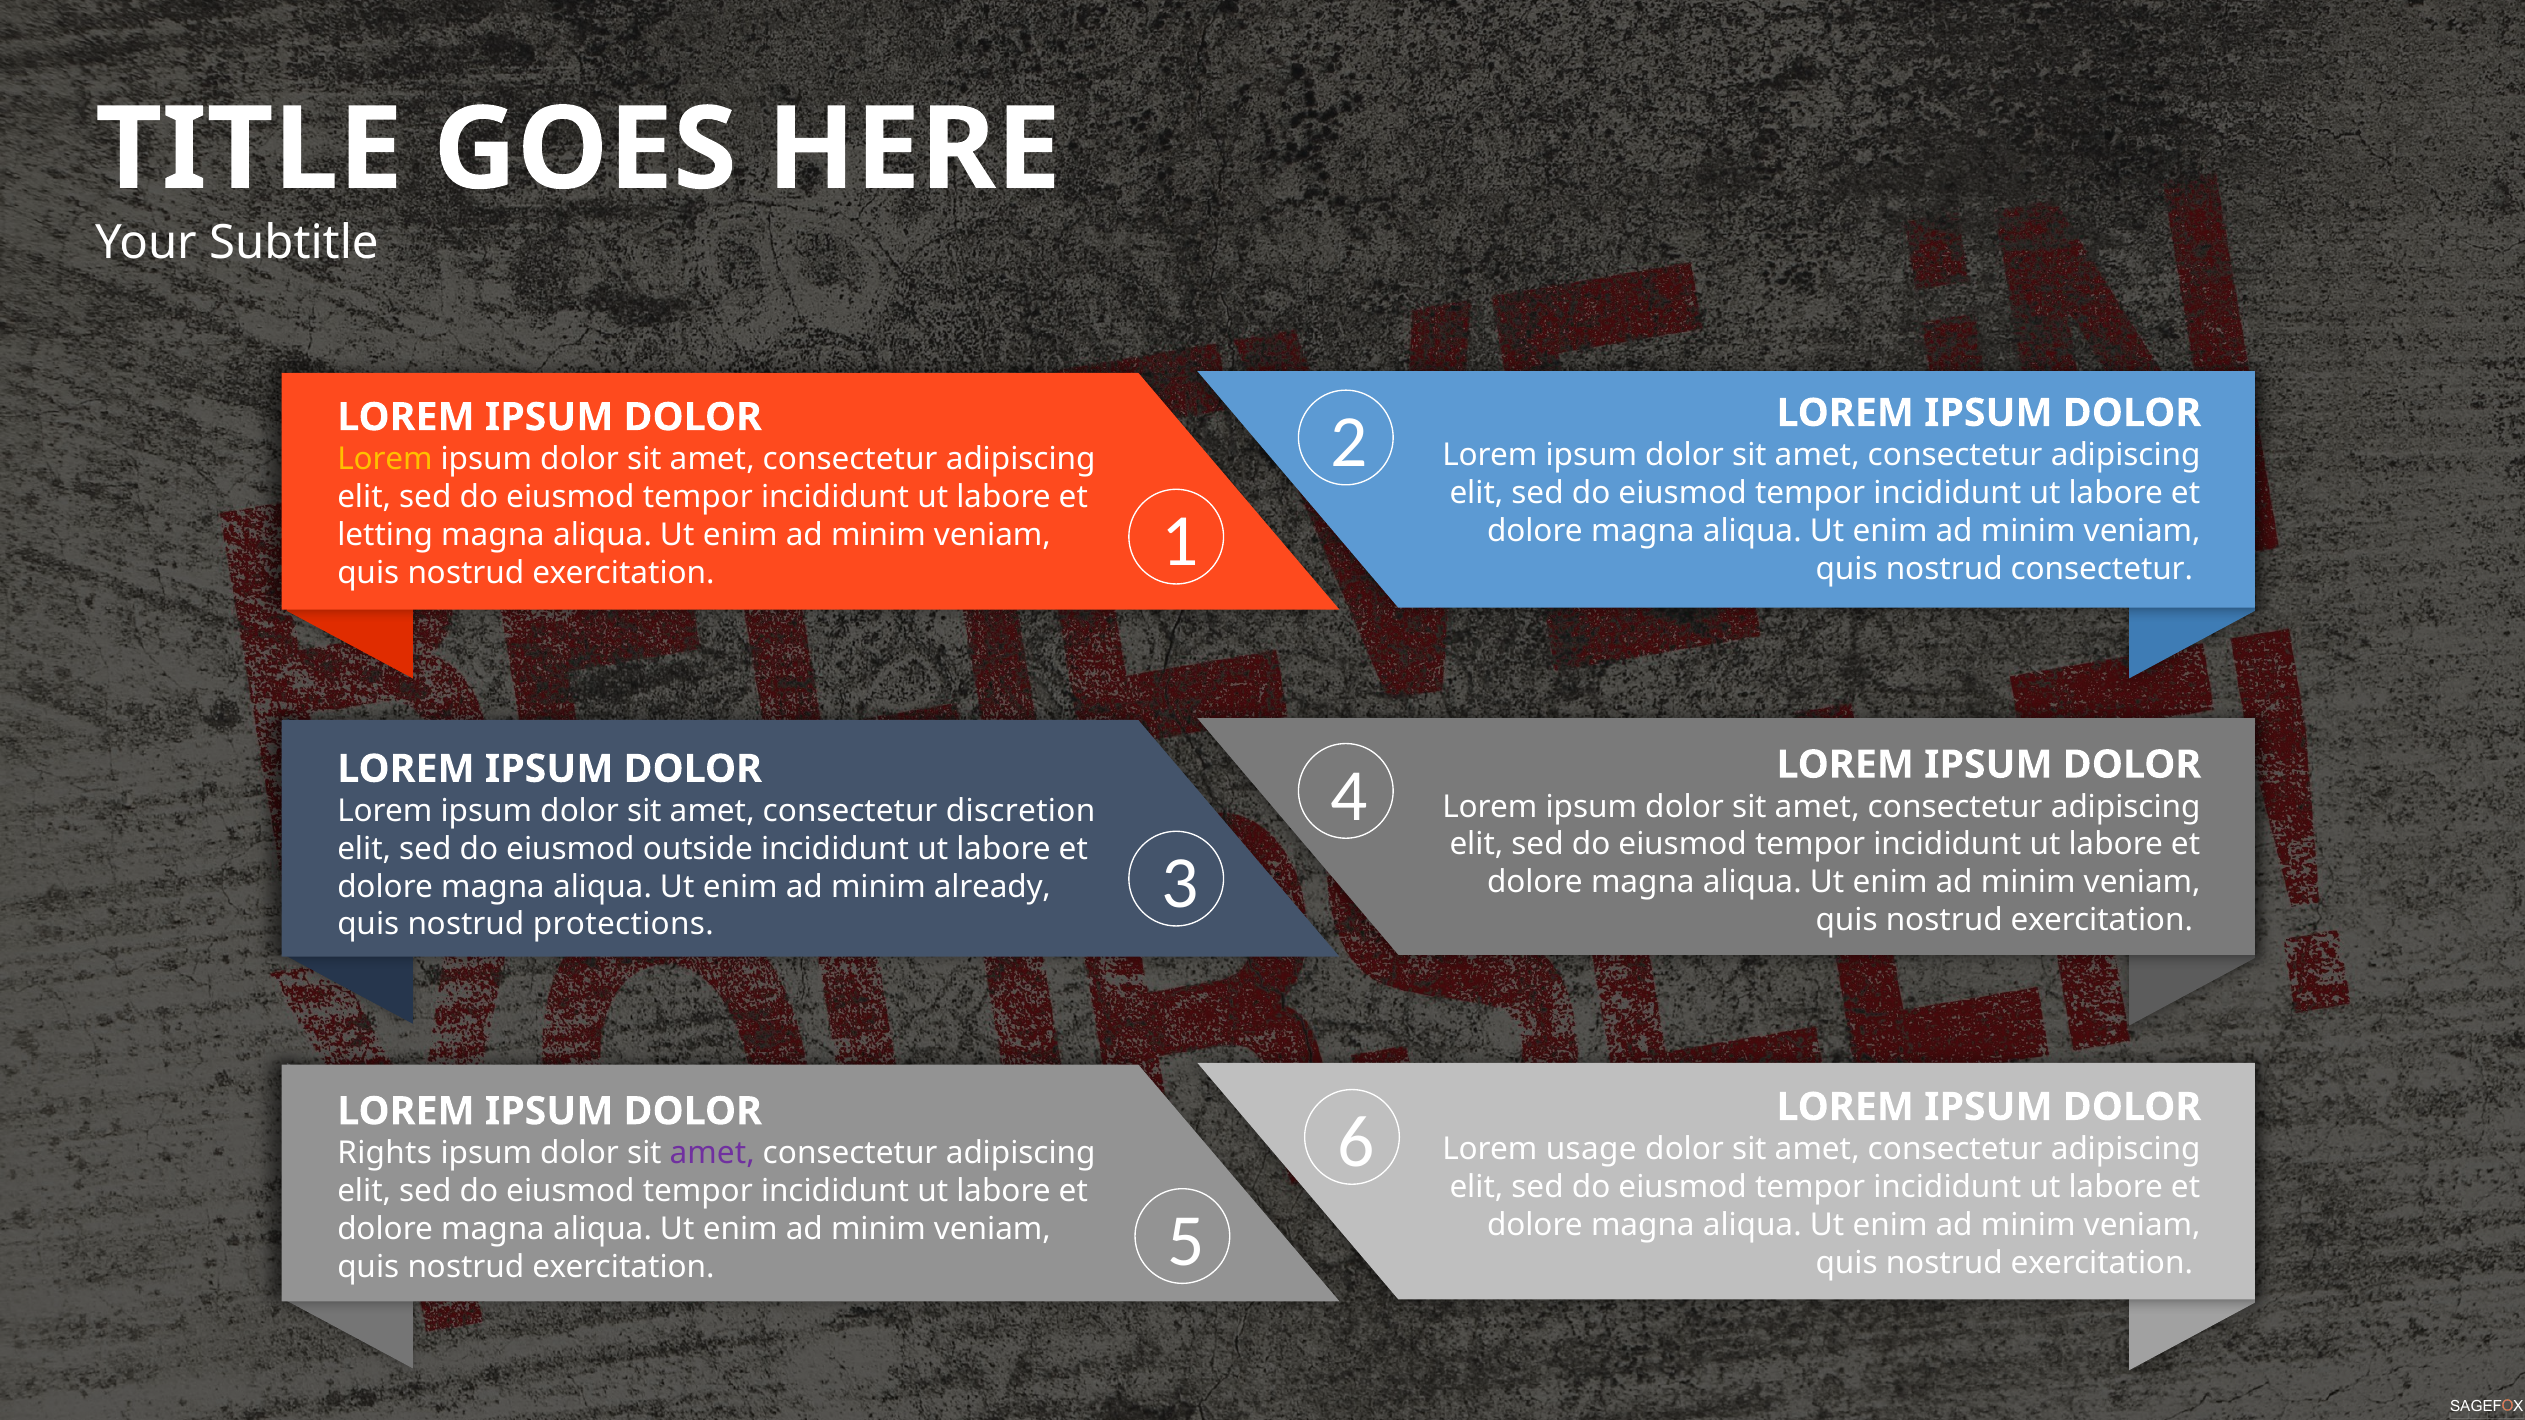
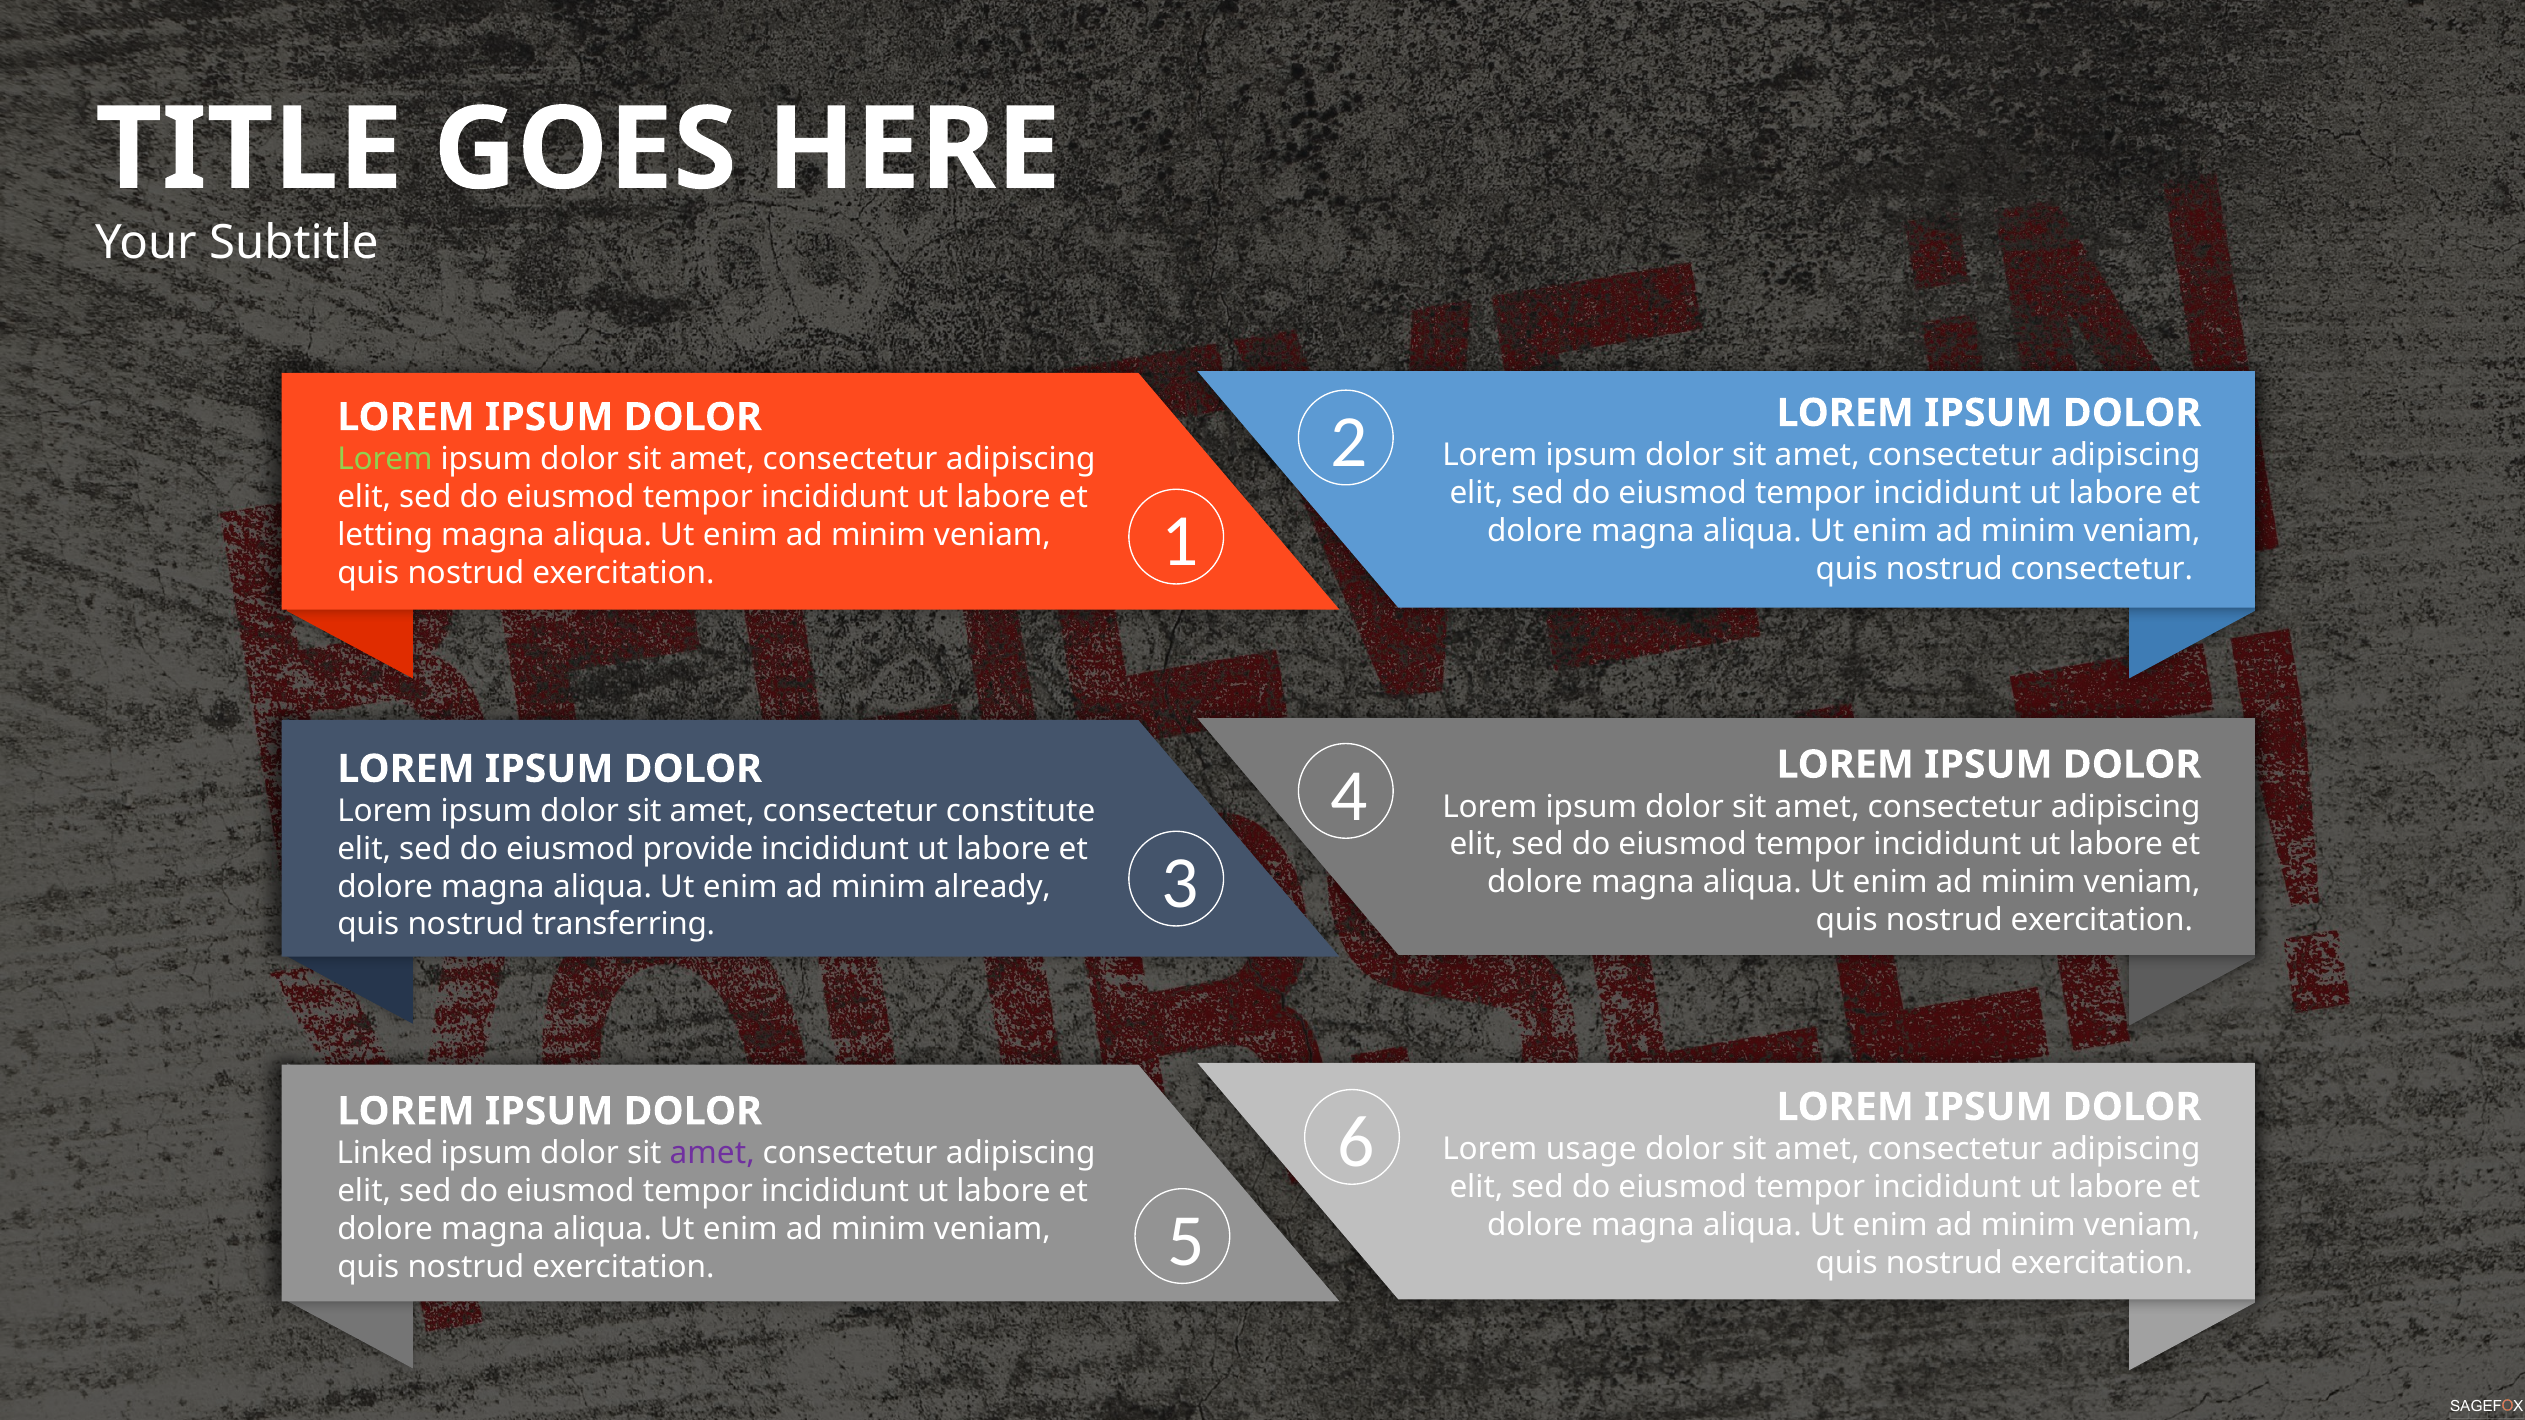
Lorem colour: yellow -> light green (385, 459)
discretion: discretion -> constitute (1021, 811)
outside: outside -> provide (698, 849)
protections: protections -> transferring (624, 925)
Rights: Rights -> Linked (385, 1154)
